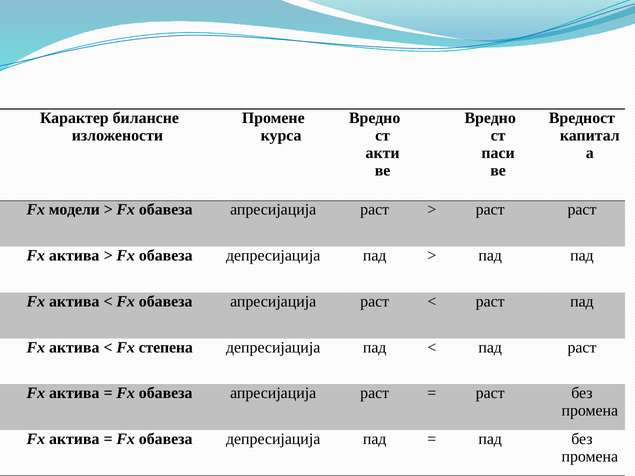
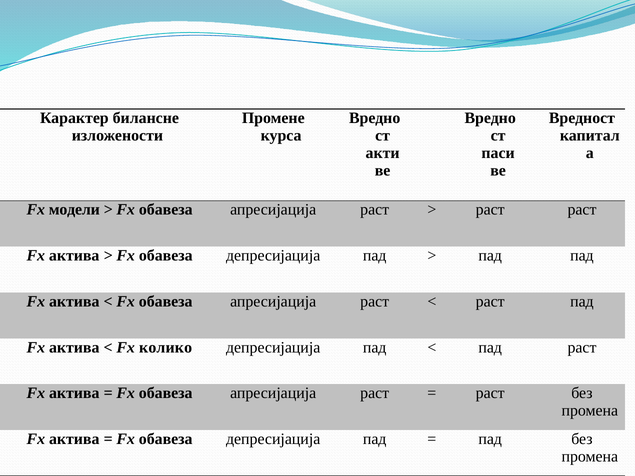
степена: степена -> колико (166, 347)
